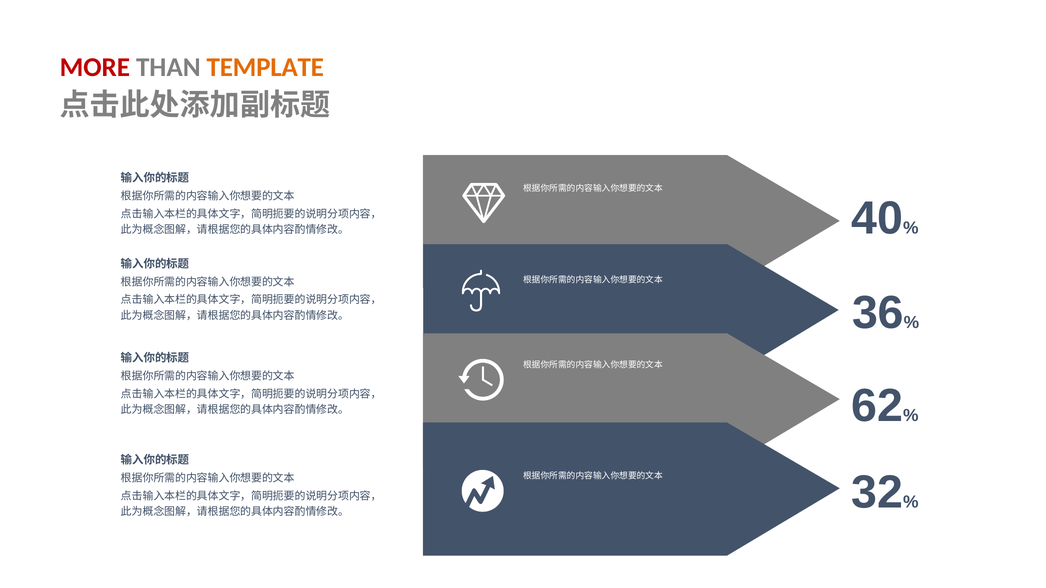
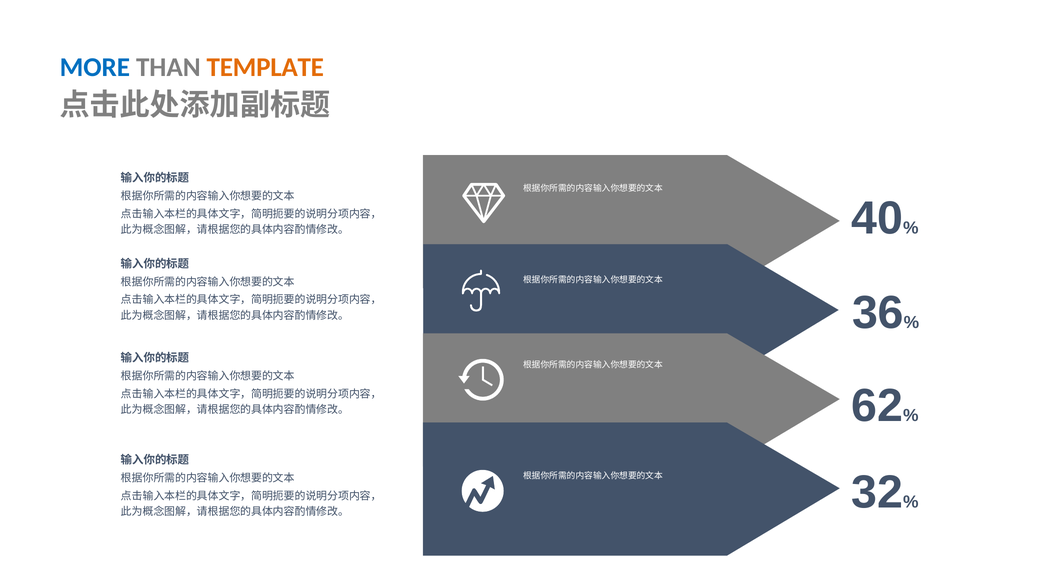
MORE colour: red -> blue (95, 67)
